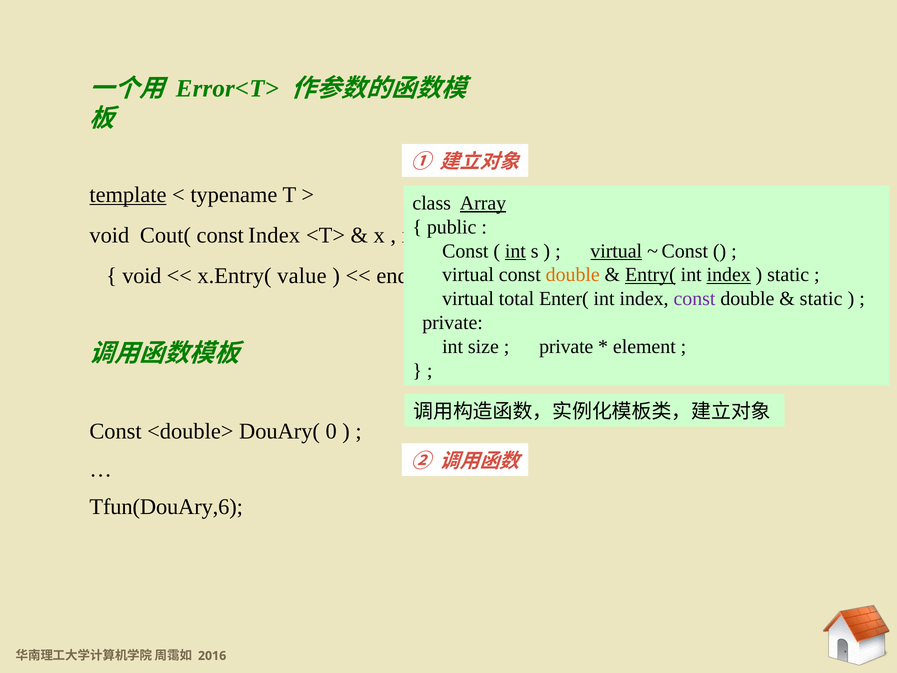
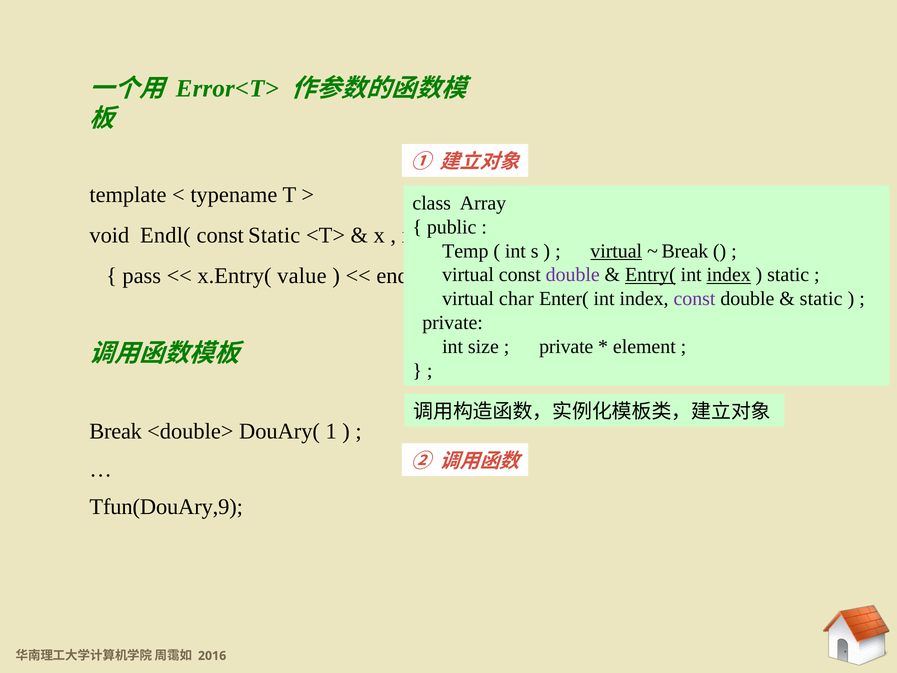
template underline: present -> none (128, 195)
Array underline: present -> none (483, 203)
Cout(: Cout( -> Endl( (165, 235)
const Index: Index -> Static (274, 235)
Const: Const -> Temp (465, 251)
int underline: present -> none (515, 251)
Const: Const -> Break (685, 251)
void: void -> pass (142, 276)
double colour: orange -> purple (573, 275)
total: total -> char (516, 299)
Const: Const -> Break (116, 431)
0: 0 -> 1 (331, 431)
Tfun(DouAry,6: Tfun(DouAry,6 -> Tfun(DouAry,9 (166, 507)
